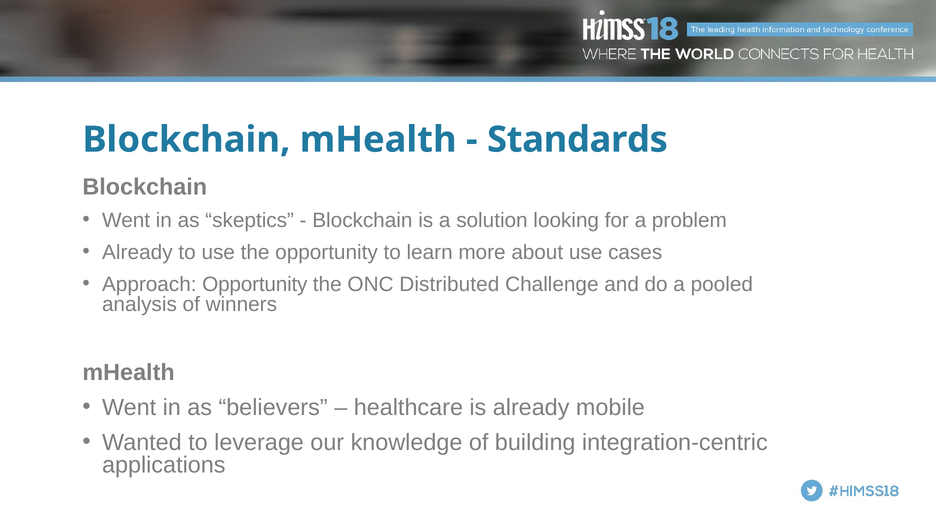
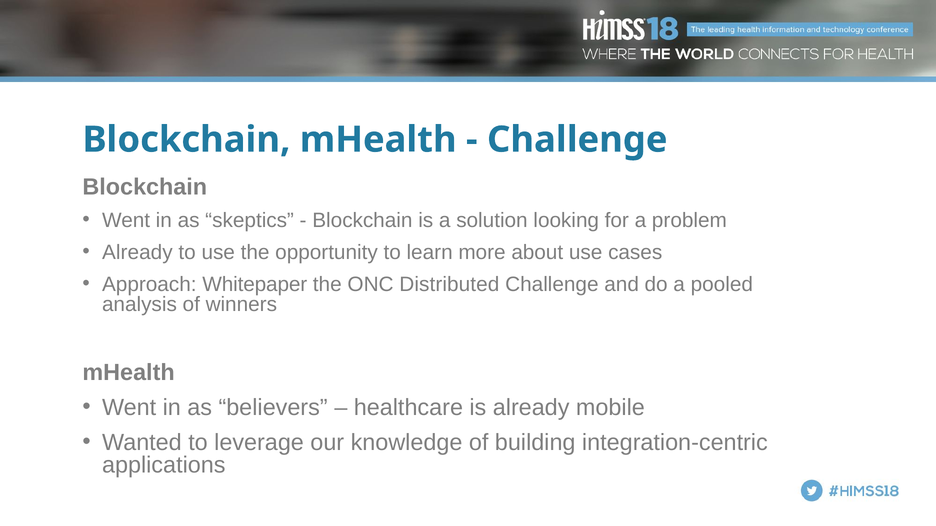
Standards: Standards -> Challenge (577, 140)
Approach Opportunity: Opportunity -> Whitepaper (255, 285)
